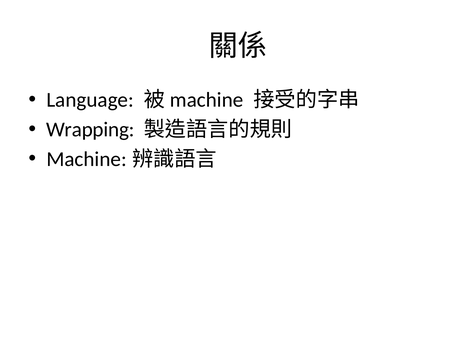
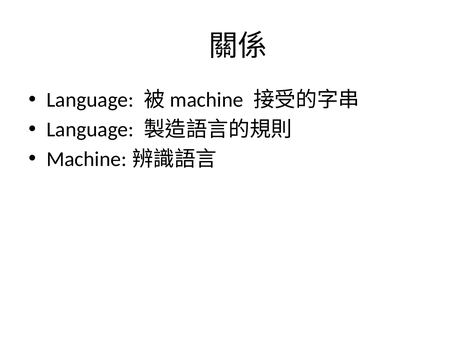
Wrapping: Wrapping -> Language (90, 129)
